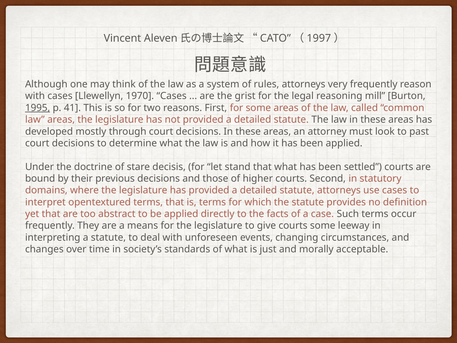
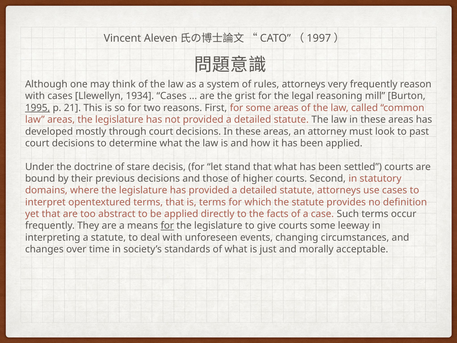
1970: 1970 -> 1934 (140, 96)
41: 41 -> 21 (72, 108)
for underline: none -> present (167, 226)
